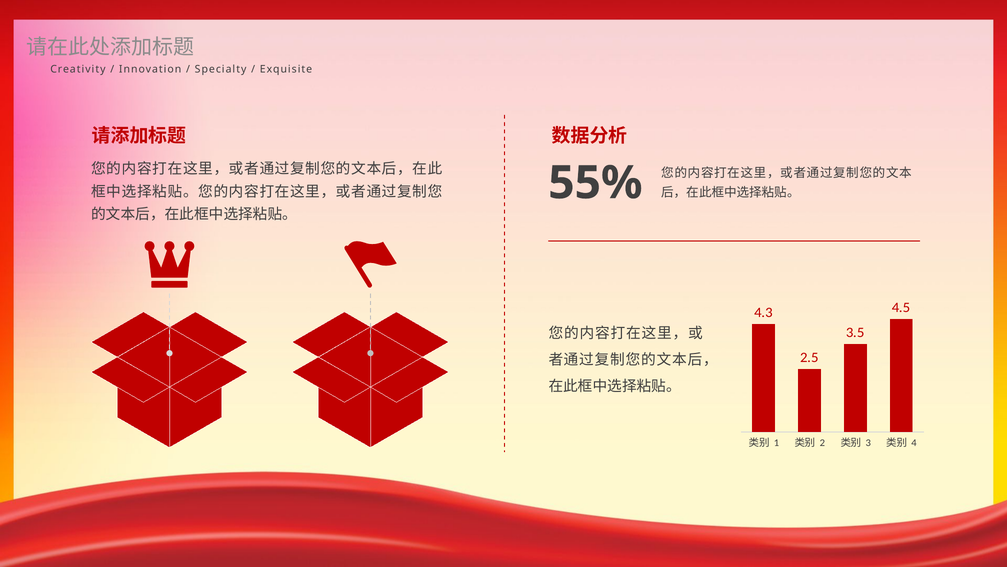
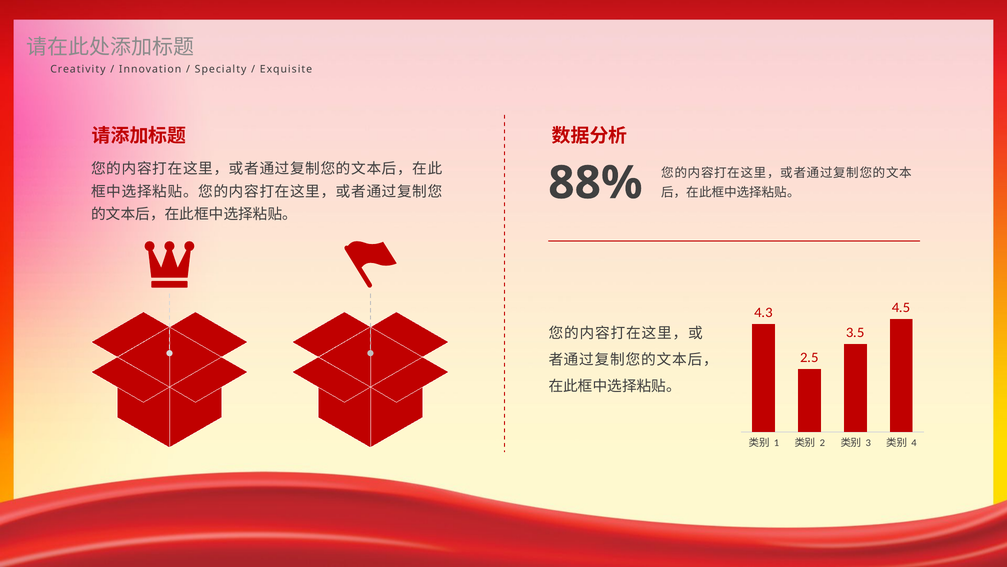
55%: 55% -> 88% (595, 183)
